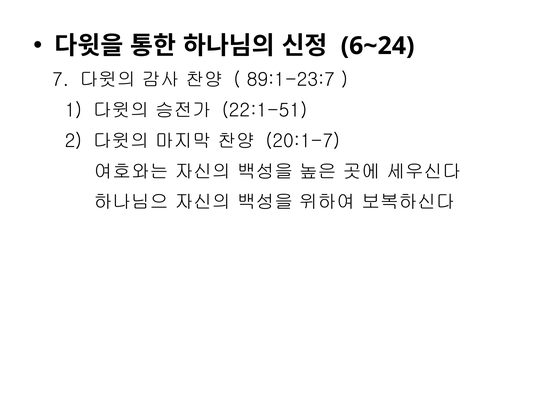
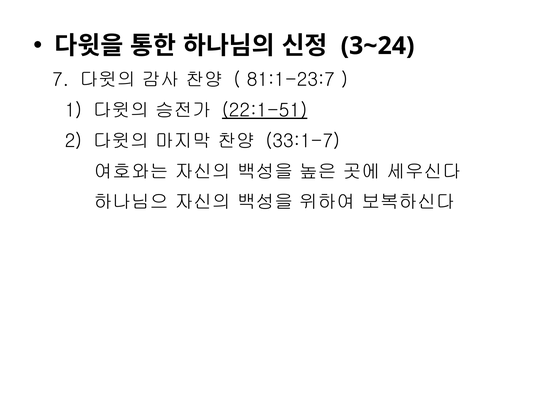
6~24: 6~24 -> 3~24 (378, 46)
89:1-23:7: 89:1-23:7 -> 81:1-23:7 (291, 80)
22:1-51 underline: none -> present (265, 110)
20:1-7: 20:1-7 -> 33:1-7 (303, 141)
